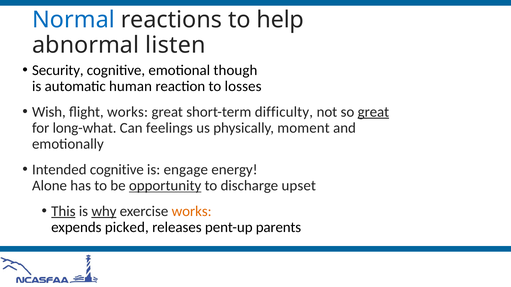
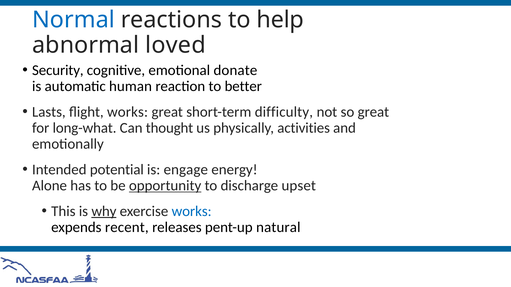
listen: listen -> loved (175, 45)
though: though -> donate (235, 70)
losses: losses -> better (243, 86)
Wish: Wish -> Lasts (49, 112)
great underline: present -> none (373, 112)
feelings: feelings -> thought (169, 128)
moment: moment -> activities (304, 128)
Intended cognitive: cognitive -> potential (117, 170)
This underline: present -> none (63, 212)
works colour: orange -> blue (192, 212)
picked: picked -> recent (127, 228)
parents: parents -> natural (278, 228)
